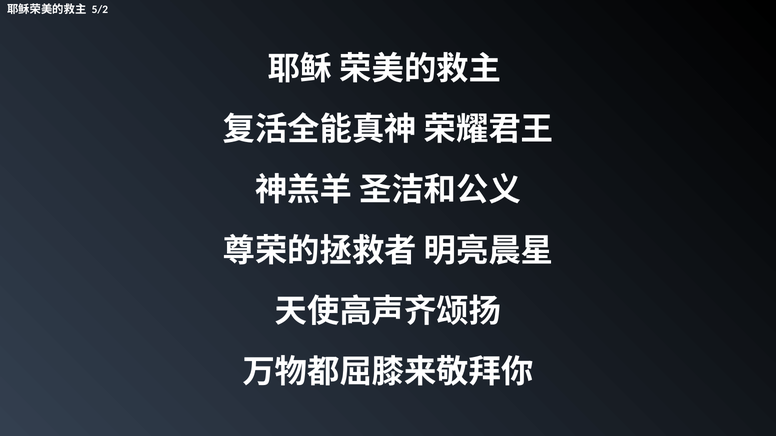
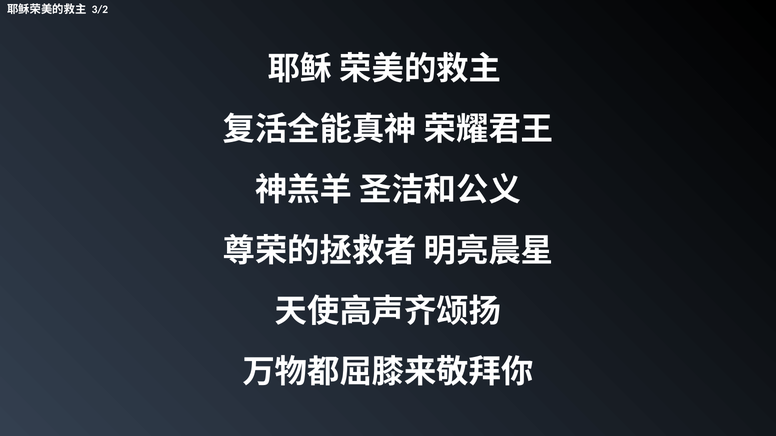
5/2: 5/2 -> 3/2 (100, 10)
